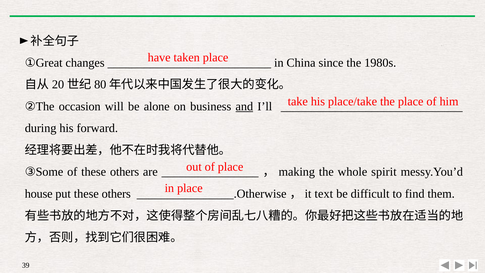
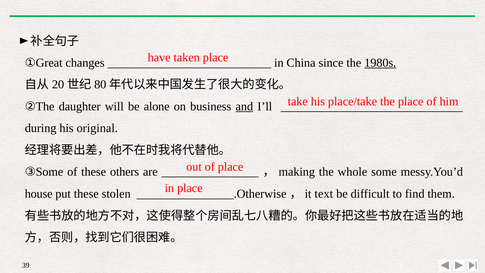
1980s underline: none -> present (380, 63)
occasion: occasion -> daughter (80, 106)
forward: forward -> original (97, 128)
spirit: spirit -> some (384, 172)
put these others: others -> stolen (116, 194)
